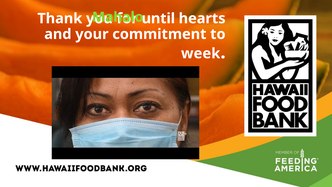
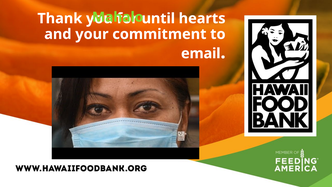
week: week -> email (201, 53)
